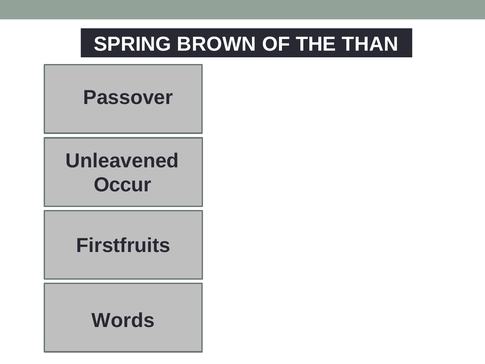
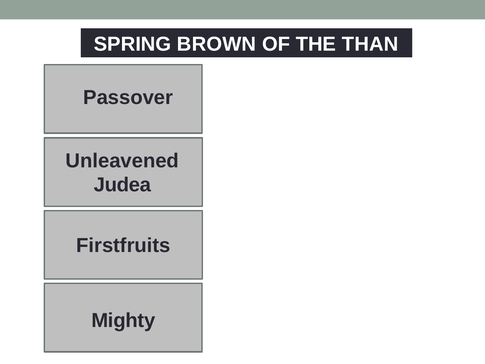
Occur: Occur -> Judea (122, 185)
Words: Words -> Mighty (123, 320)
